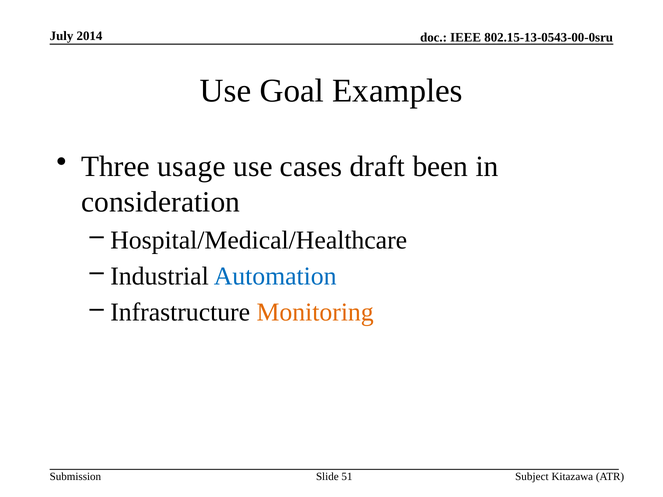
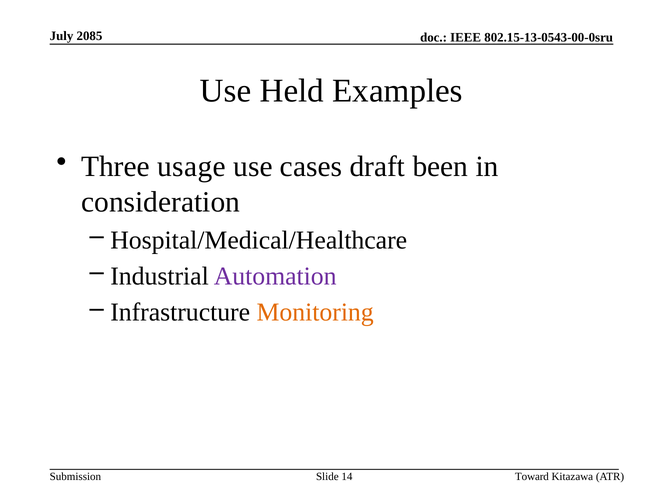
2014: 2014 -> 2085 (89, 36)
Goal: Goal -> Held (292, 91)
Automation colour: blue -> purple (275, 276)
Subject: Subject -> Toward (532, 477)
51: 51 -> 14 (347, 477)
